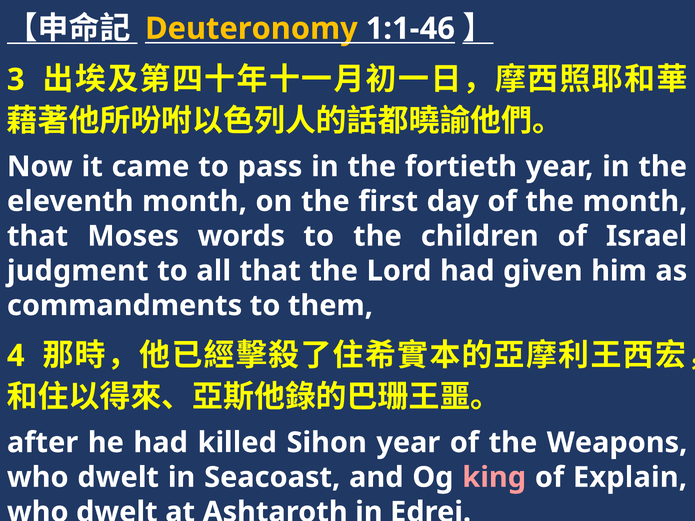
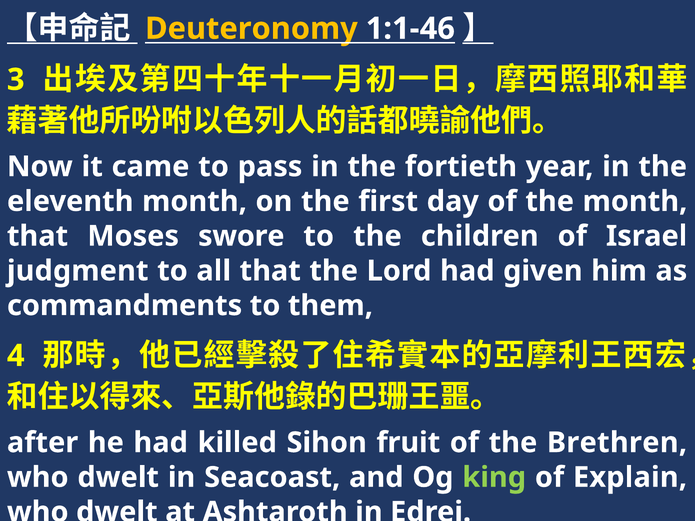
words: words -> swore (241, 236)
Sihon year: year -> fruit (408, 443)
Weapons: Weapons -> Brethren (617, 443)
king colour: pink -> light green (494, 478)
